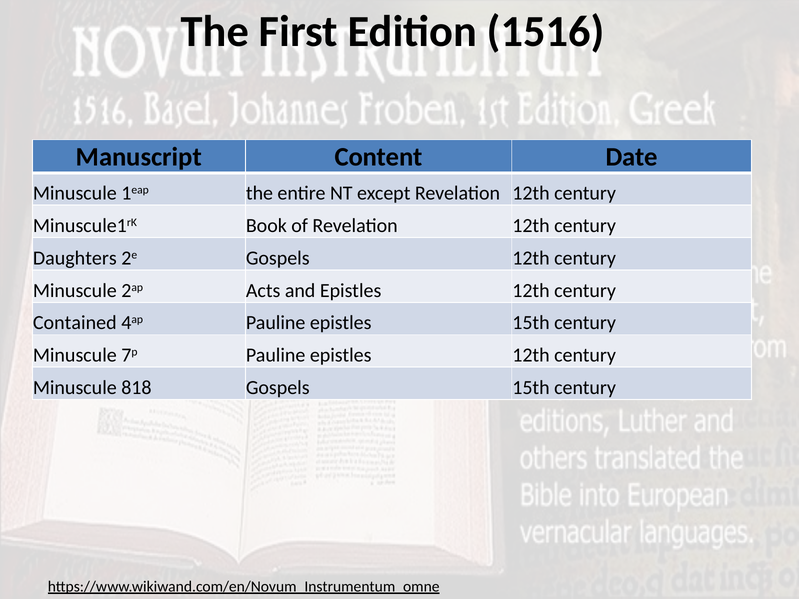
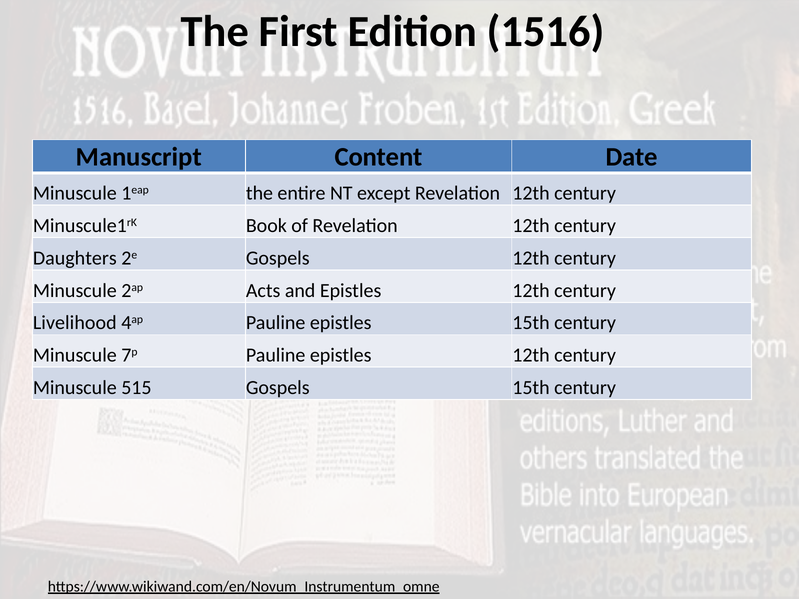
Contained: Contained -> Livelihood (75, 323)
818: 818 -> 515 (136, 388)
